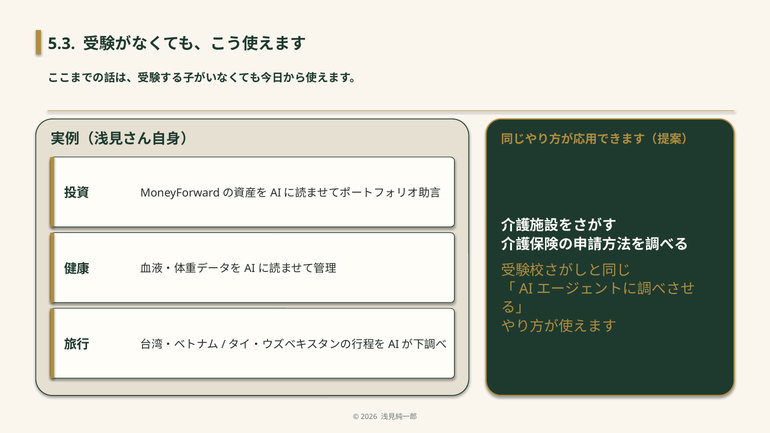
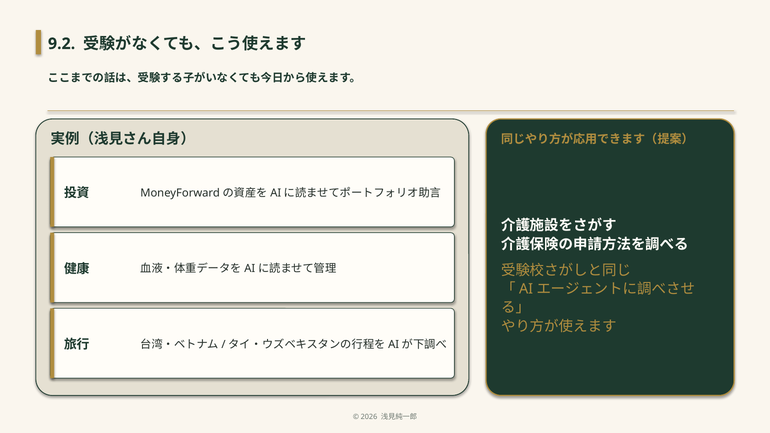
5.3: 5.3 -> 9.2 (62, 44)
